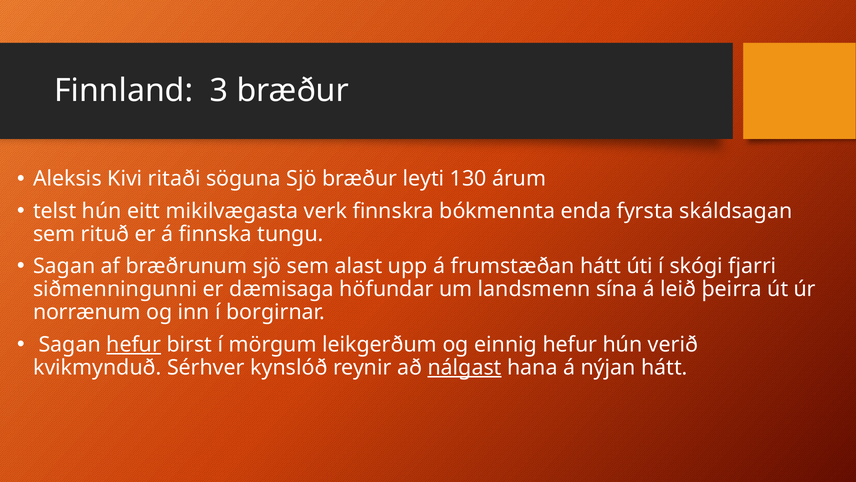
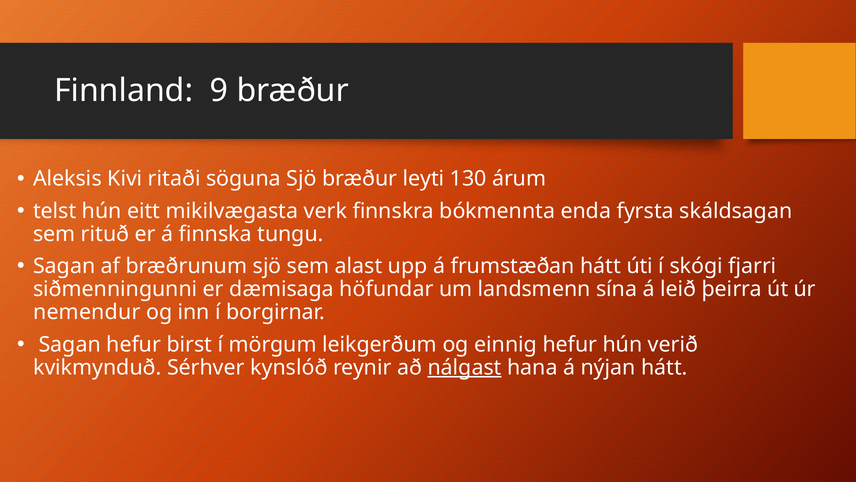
3: 3 -> 9 (219, 91)
norrænum: norrænum -> nemendur (87, 312)
hefur underline: present -> none (134, 344)
